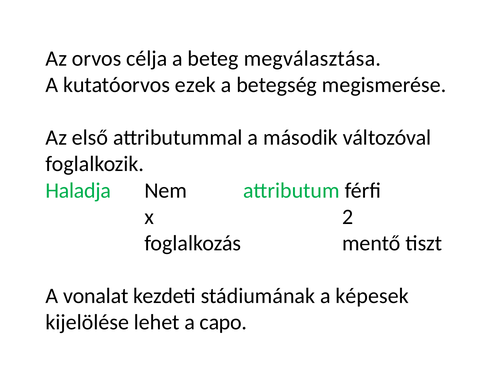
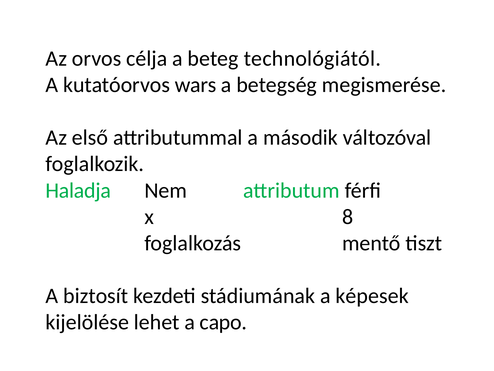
megválasztása: megválasztása -> technológiától (312, 58)
ezek: ezek -> wars (196, 85)
2: 2 -> 8 (348, 217)
vonalat: vonalat -> biztosít (96, 296)
